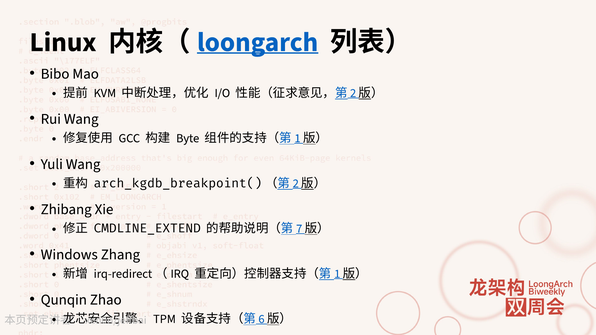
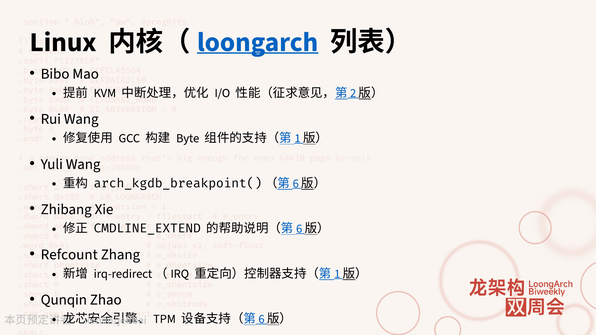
2: 2 -> 6 (296, 183)
7: 7 -> 6 (299, 229)
Windows: Windows -> Refcount (69, 255)
